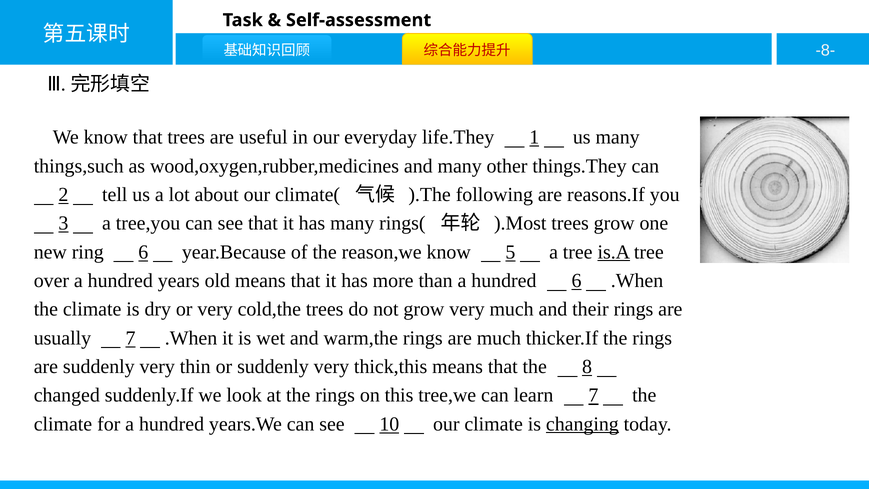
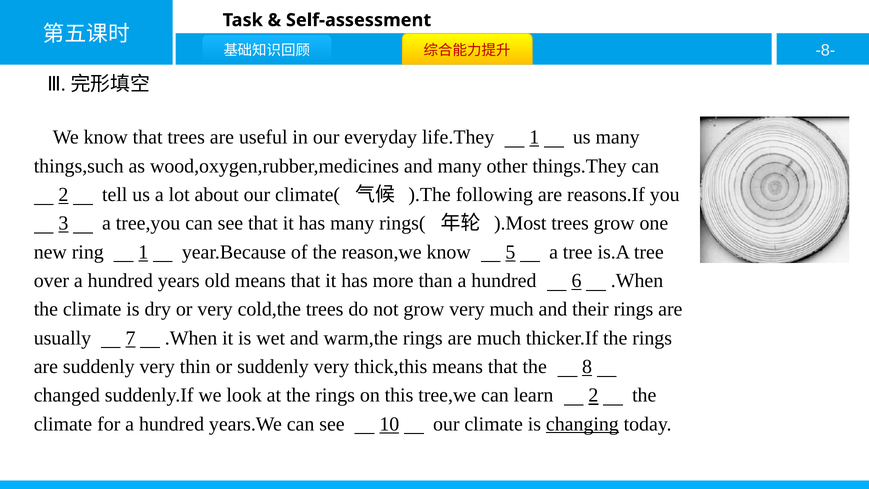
ring 6: 6 -> 1 (143, 252)
is.A underline: present -> none (614, 252)
learn 7: 7 -> 2 (593, 395)
